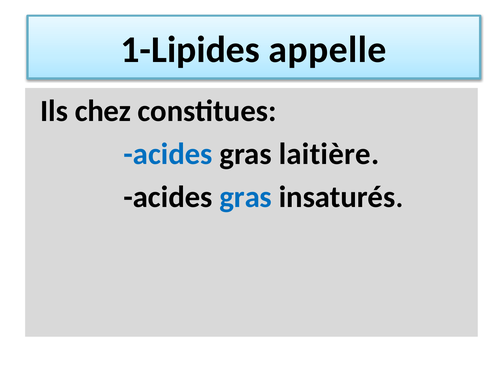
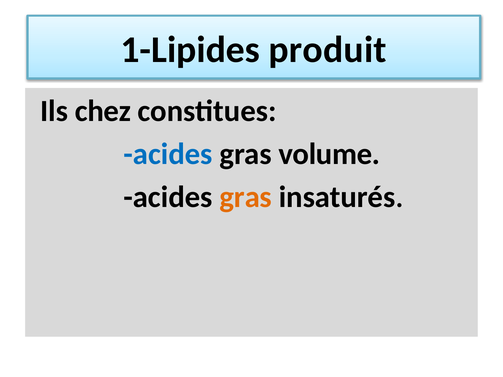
appelle: appelle -> produit (328, 50)
laitière: laitière -> volume (329, 154)
gras colour: blue -> orange (246, 197)
